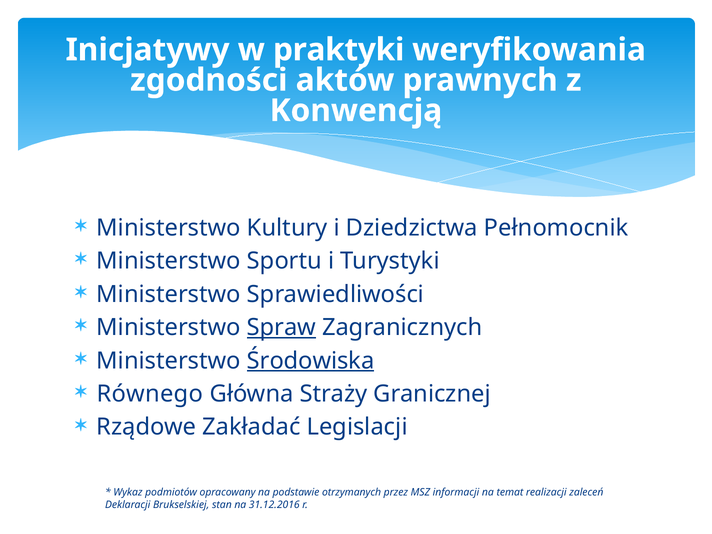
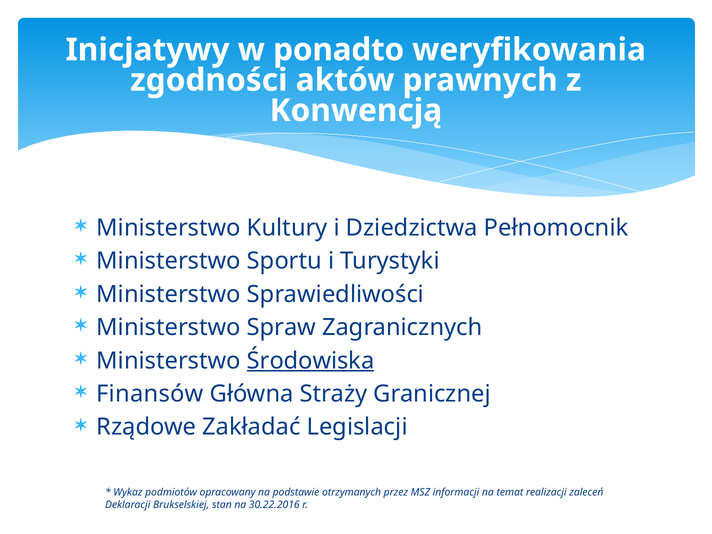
praktyki: praktyki -> ponadto (339, 50)
Spraw underline: present -> none (281, 327)
Równego: Równego -> Finansów (150, 394)
31.12.2016: 31.12.2016 -> 30.22.2016 (274, 505)
